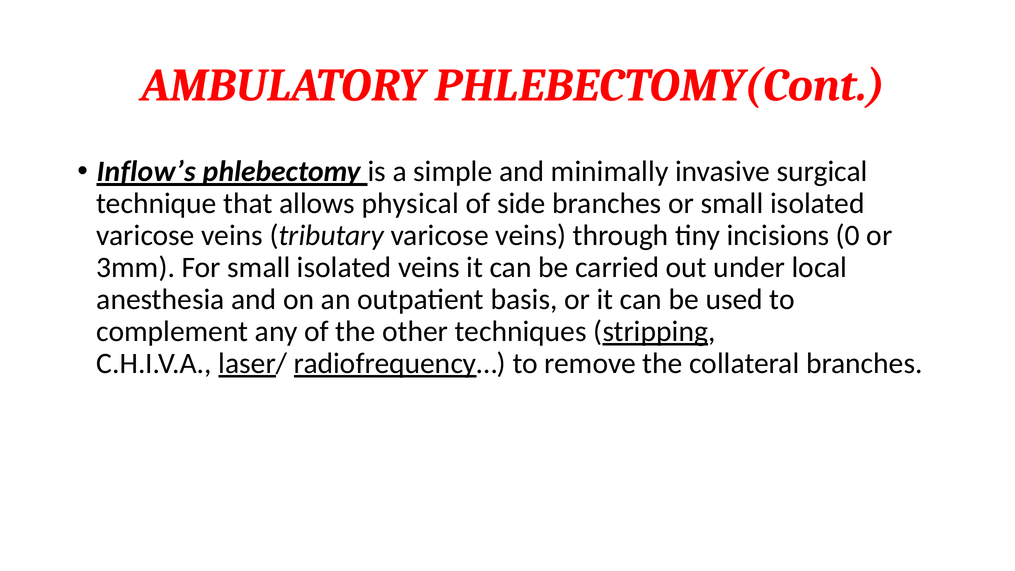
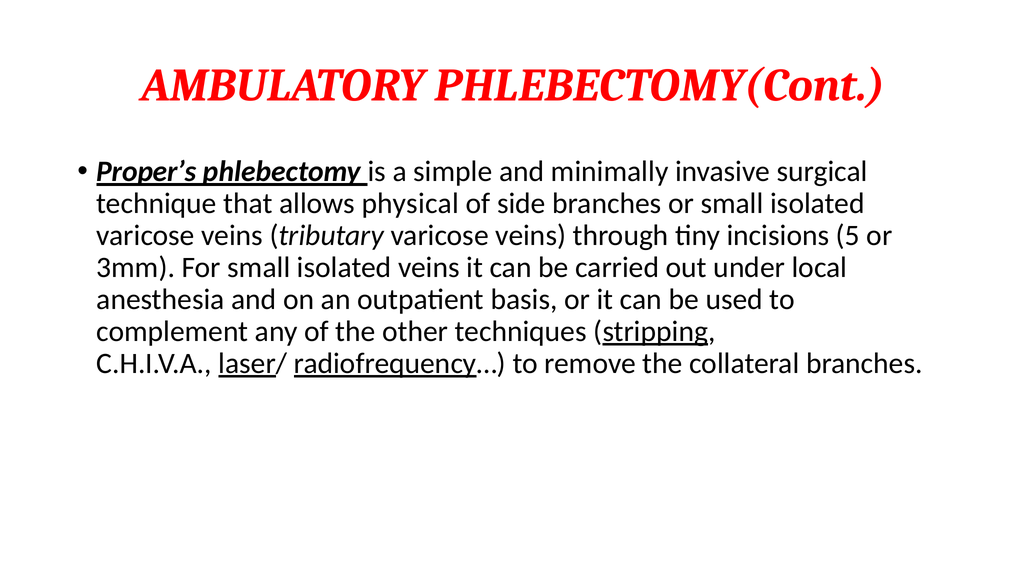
Inflow’s: Inflow’s -> Proper’s (146, 172)
0: 0 -> 5 (848, 236)
